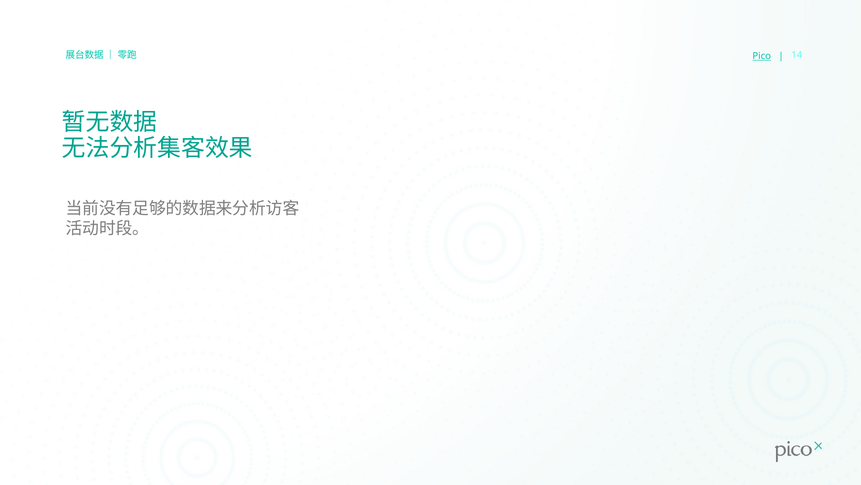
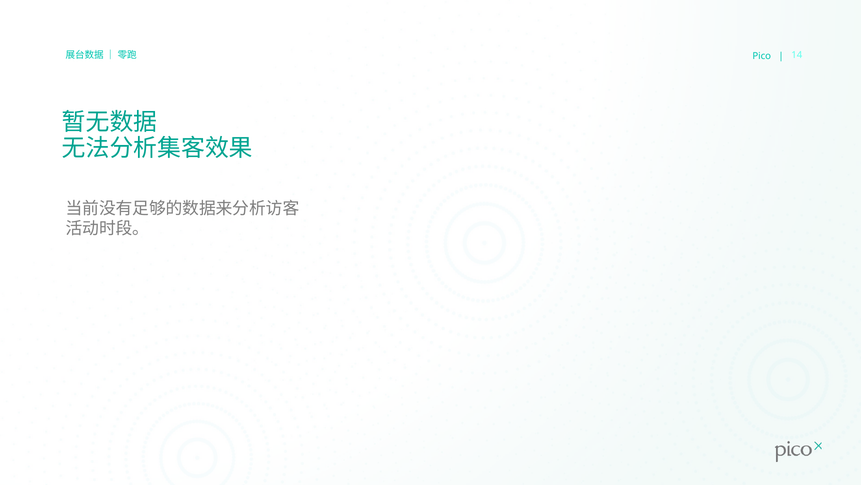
Pico underline: present -> none (762, 56)
